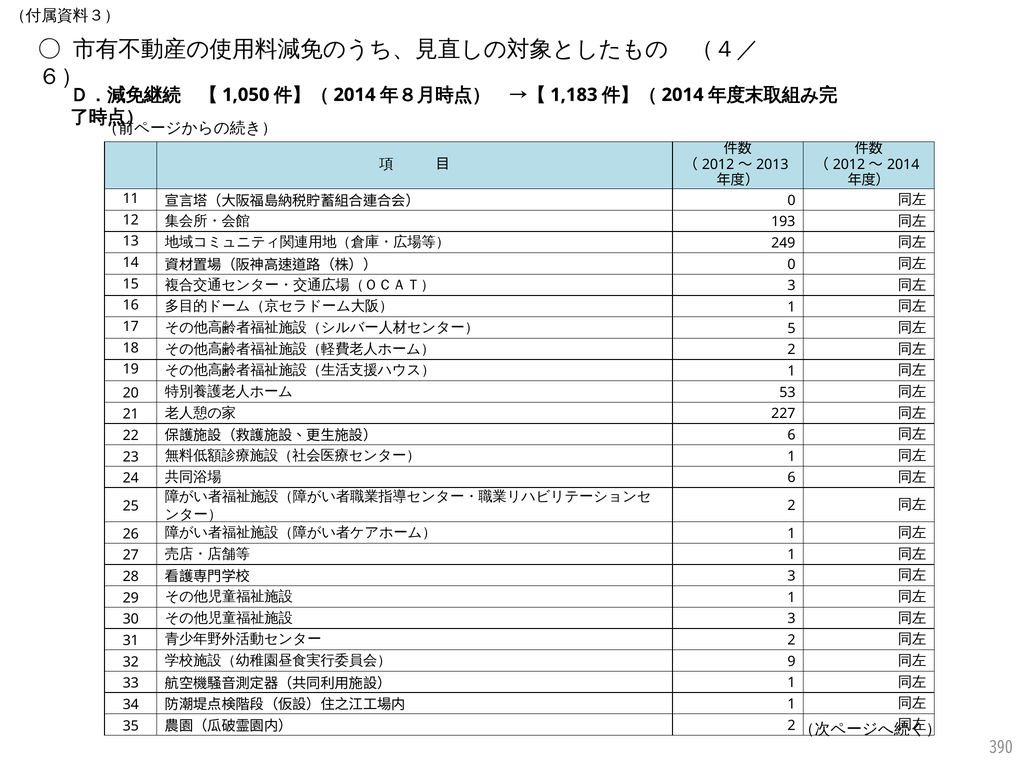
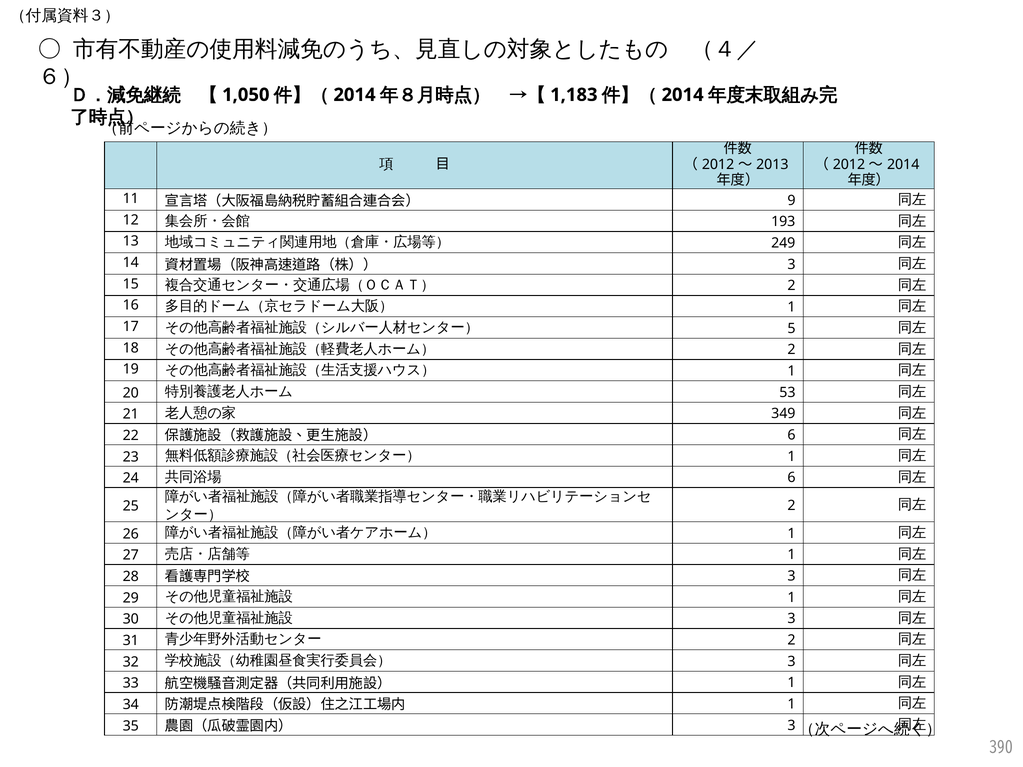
0: 0 -> 9 (791, 200)
0: 0 -> 3 (791, 264)
3: 3 -> 2 (791, 286)
227: 227 -> 349 (783, 414)
9: 9 -> 3 (791, 662)
2: 2 -> 3 (791, 726)
